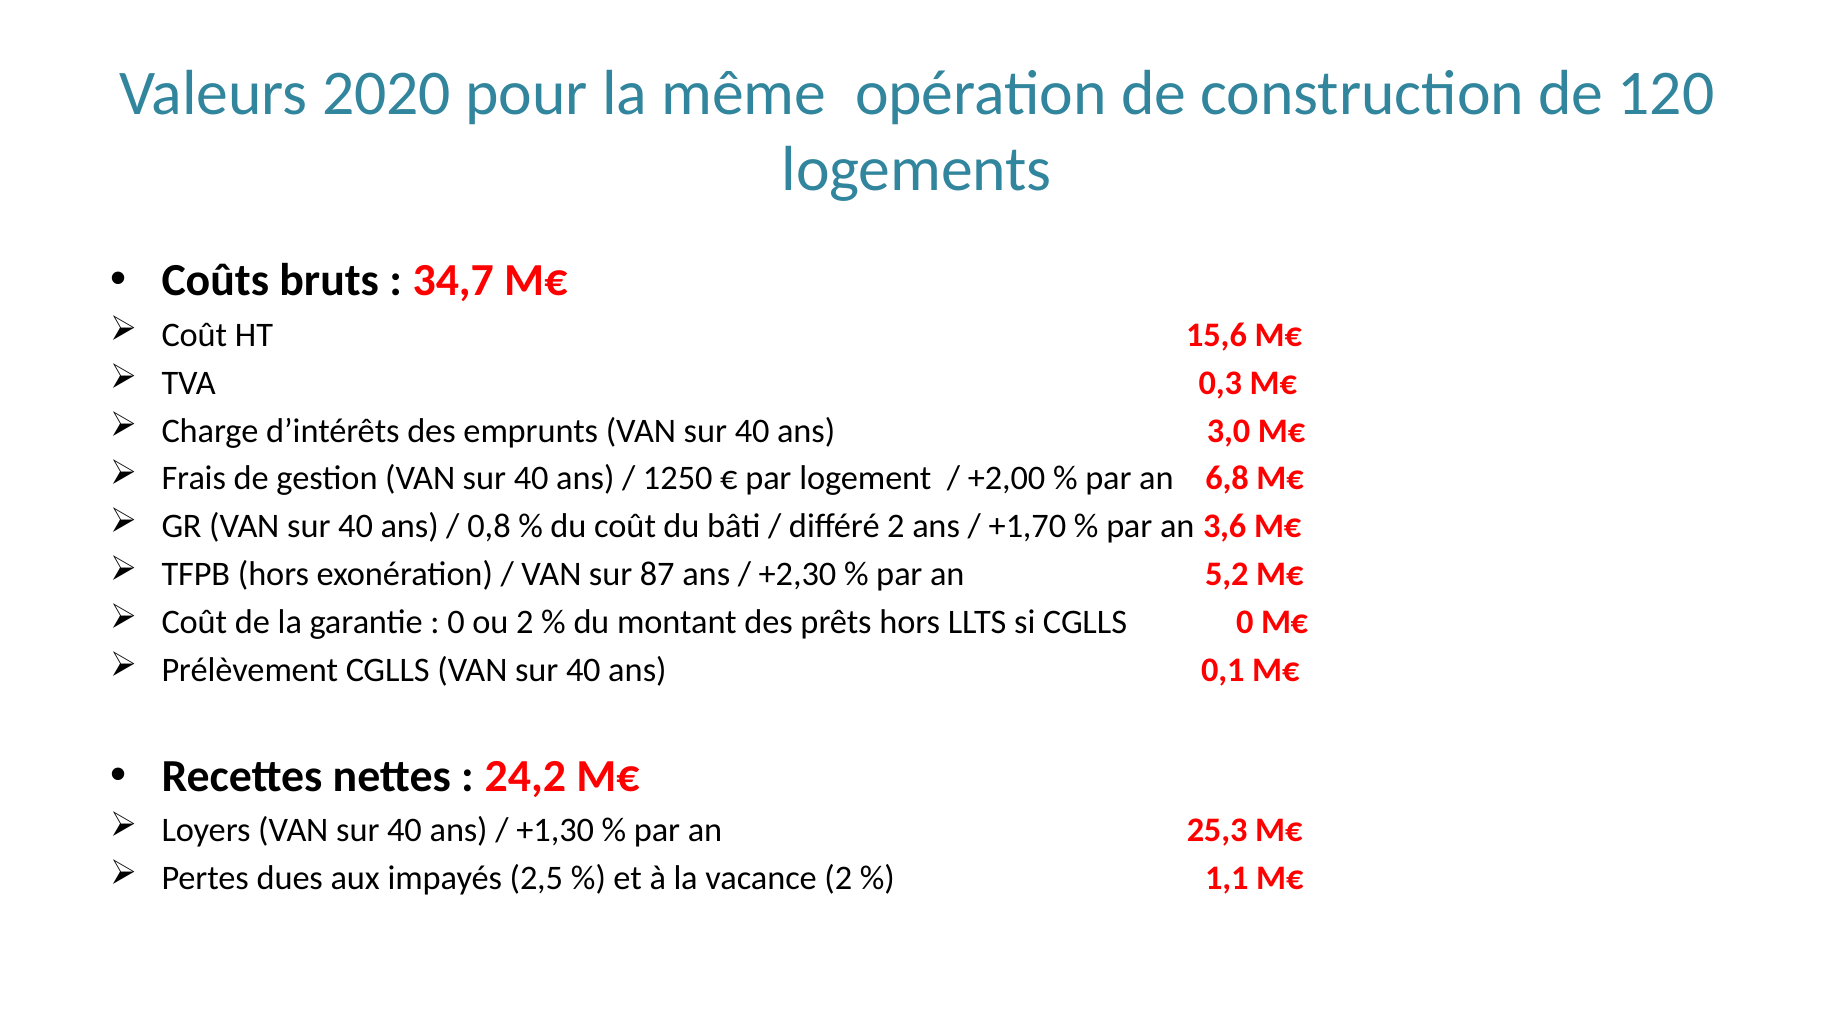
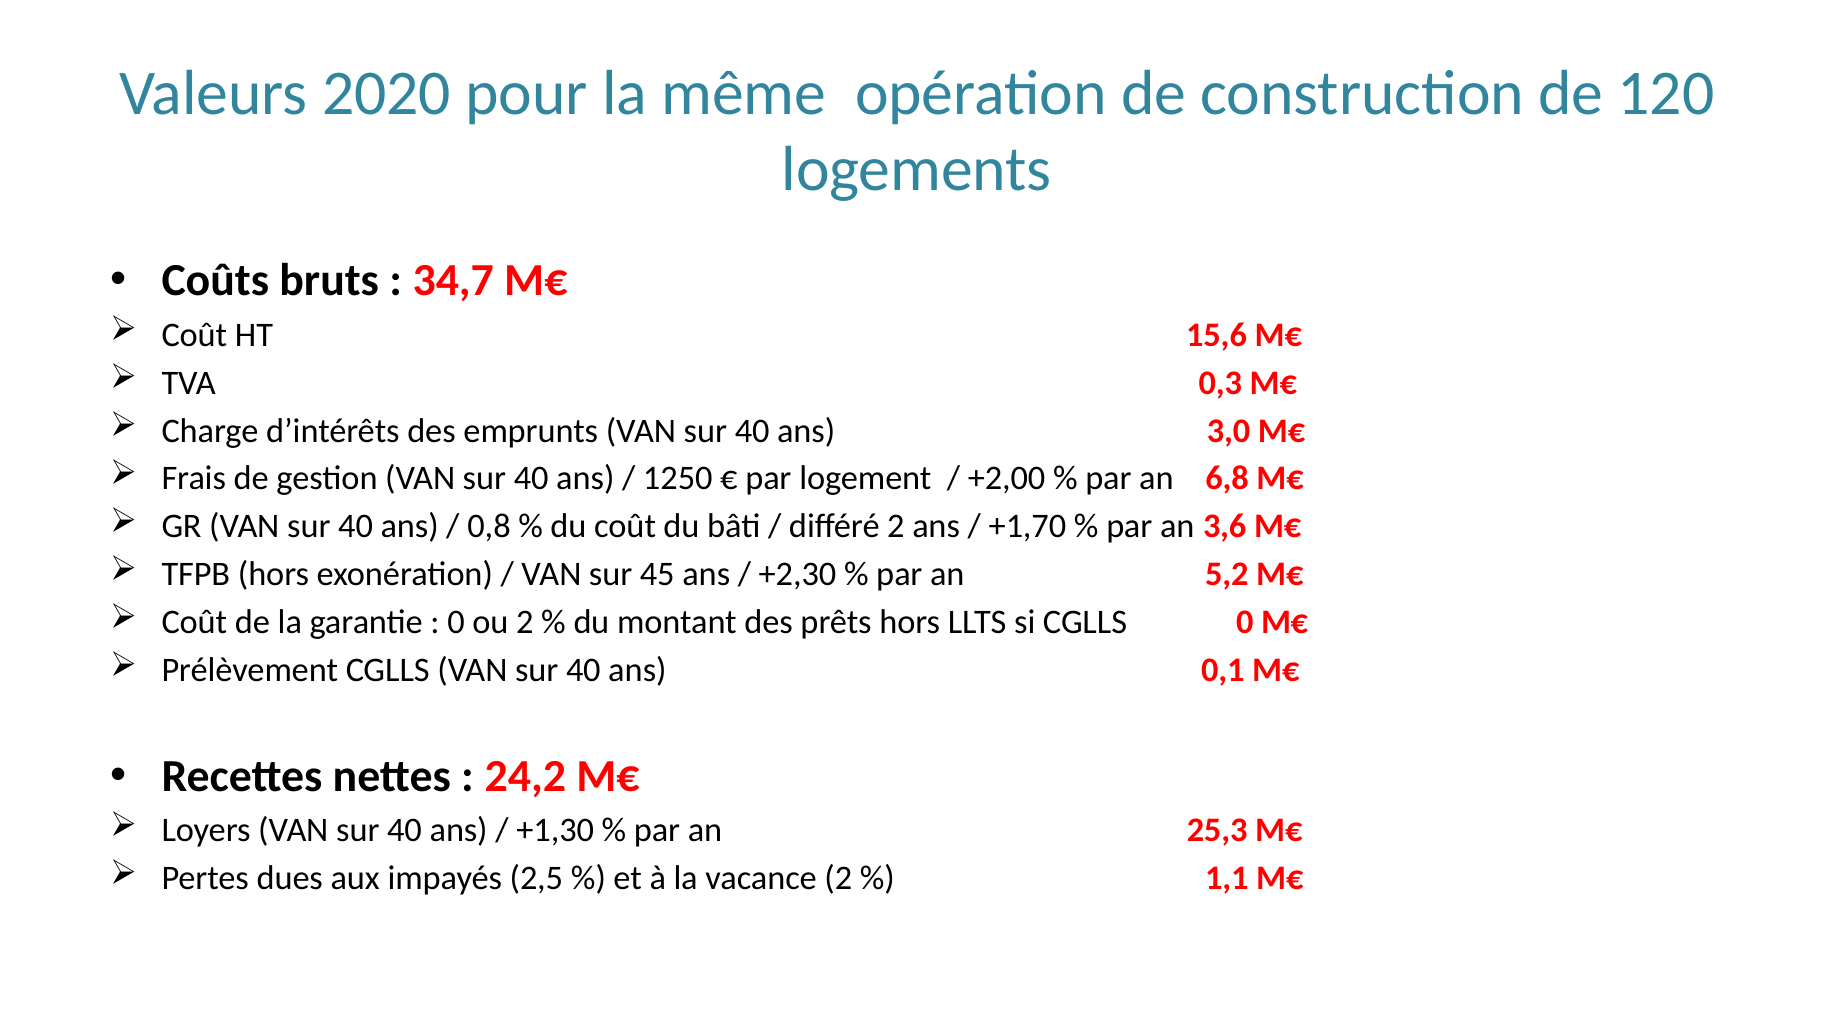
87: 87 -> 45 (657, 574)
